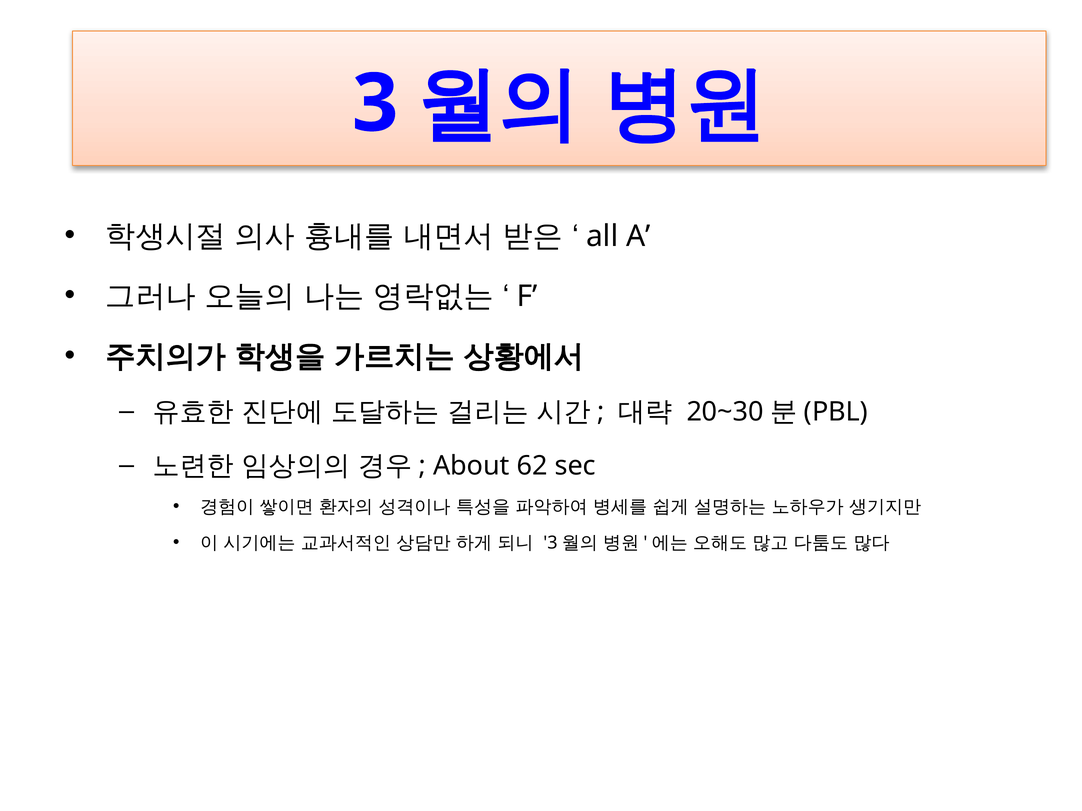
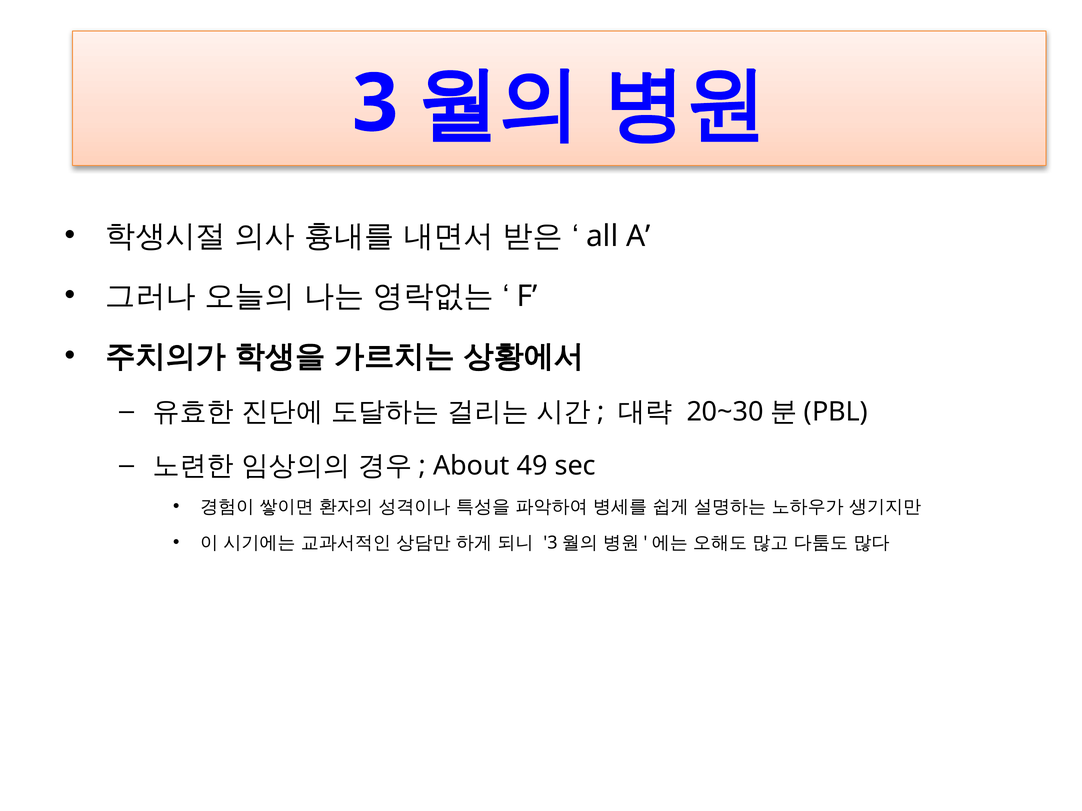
62: 62 -> 49 (532, 466)
